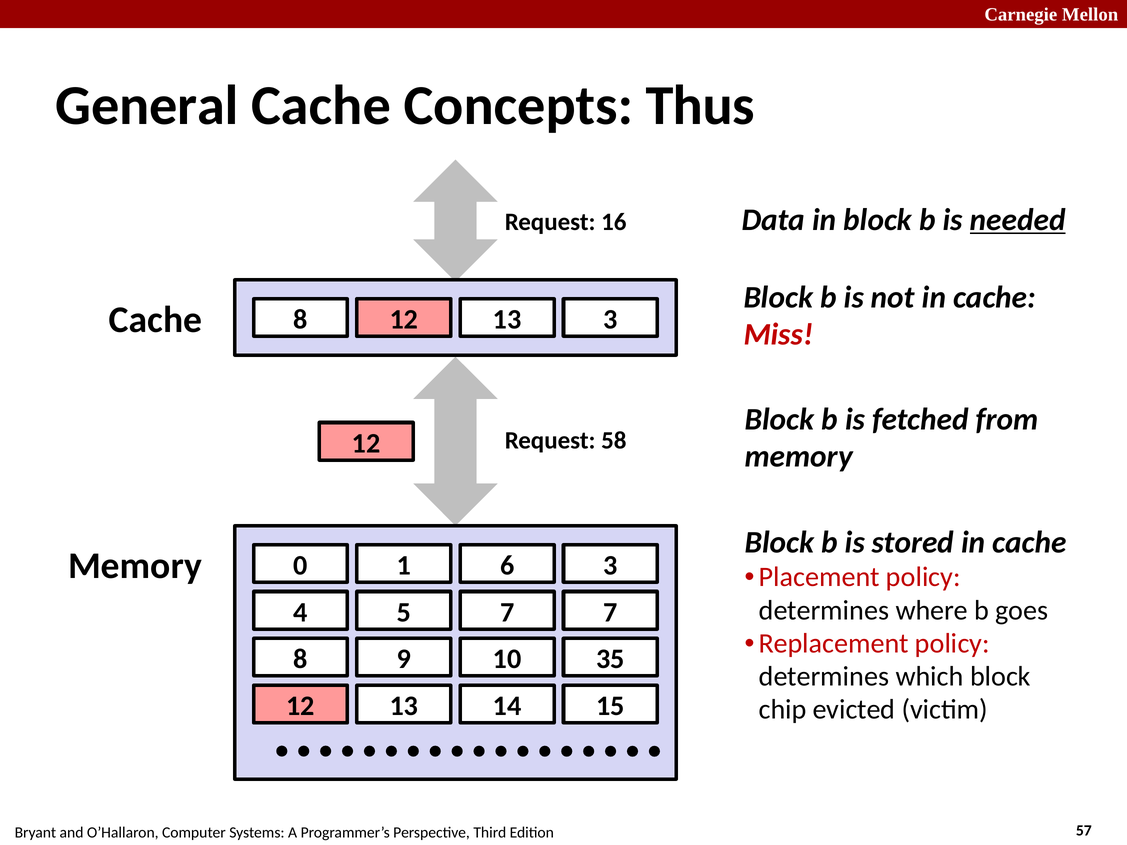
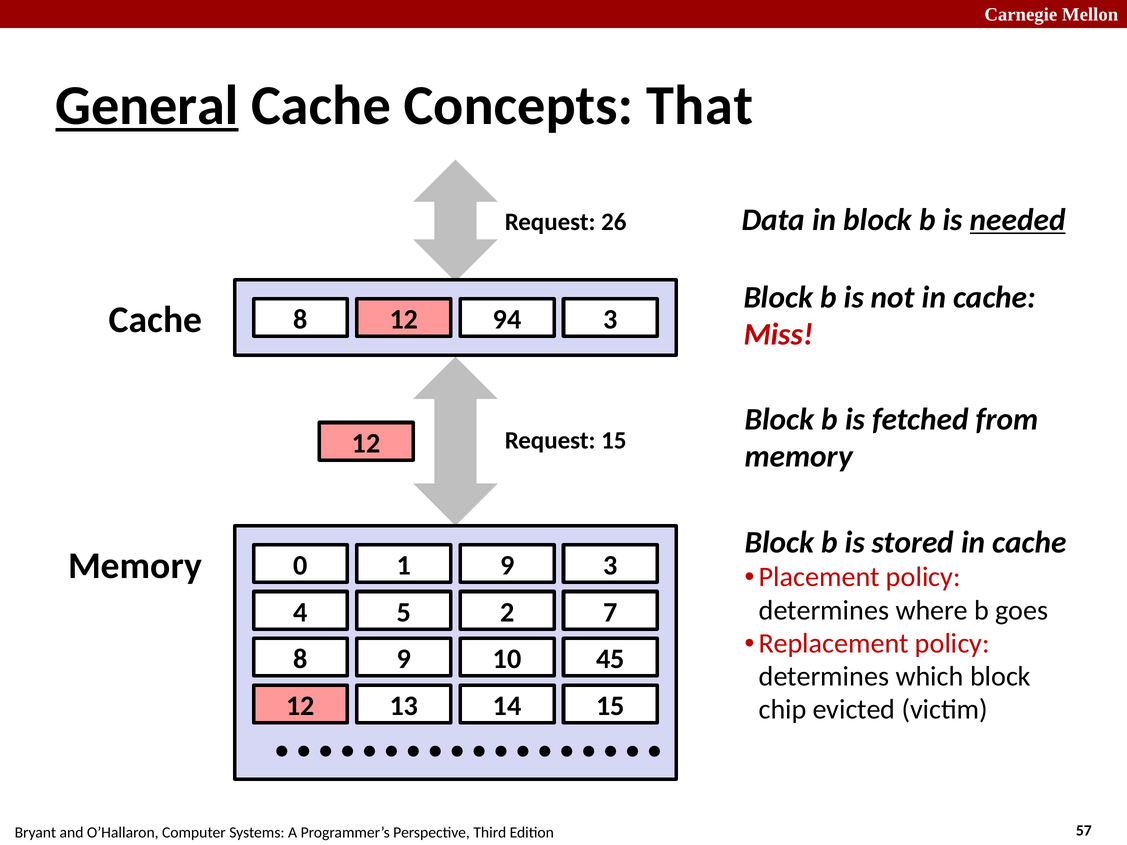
General underline: none -> present (147, 106)
Thus: Thus -> That (700, 106)
16: 16 -> 26 (614, 222)
13: 13 -> 94 (507, 320)
Request 58: 58 -> 15 (614, 441)
1 6: 6 -> 9 (507, 565)
5 7: 7 -> 2 (507, 612)
35: 35 -> 45 (610, 659)
